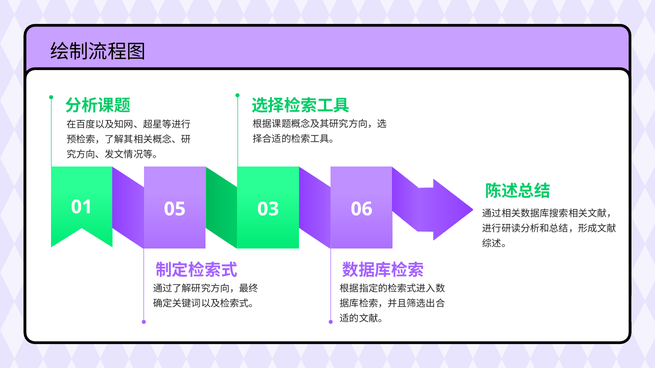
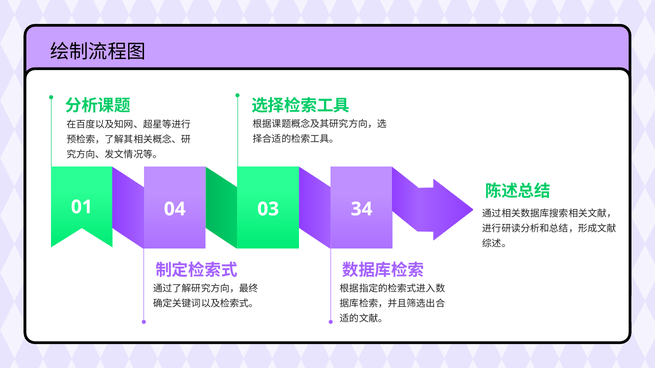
05: 05 -> 04 (175, 209)
06: 06 -> 34 (362, 209)
